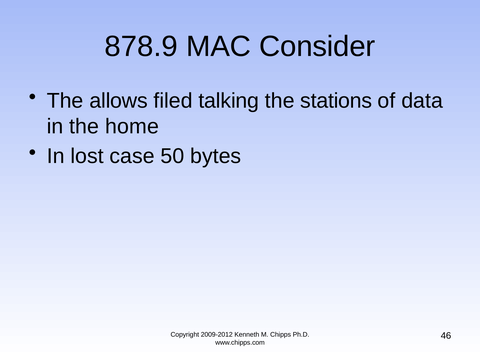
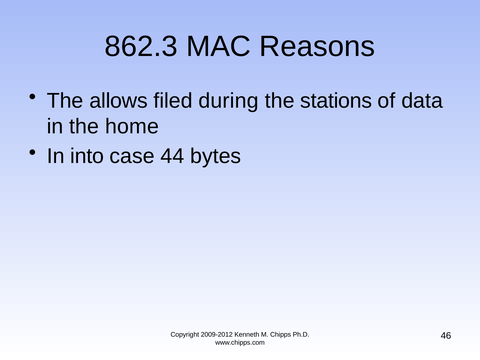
878.9: 878.9 -> 862.3 (141, 46)
Consider: Consider -> Reasons (317, 46)
talking: talking -> during (229, 101)
lost: lost -> into (87, 156)
50: 50 -> 44 (172, 156)
